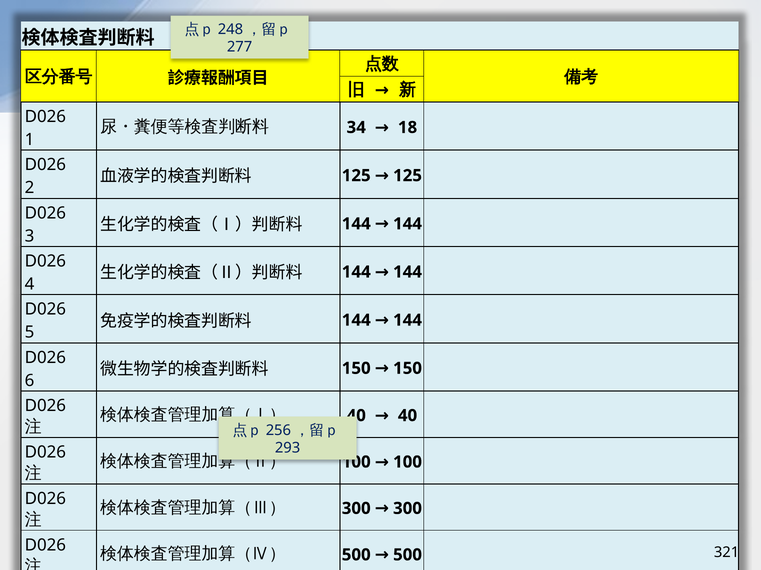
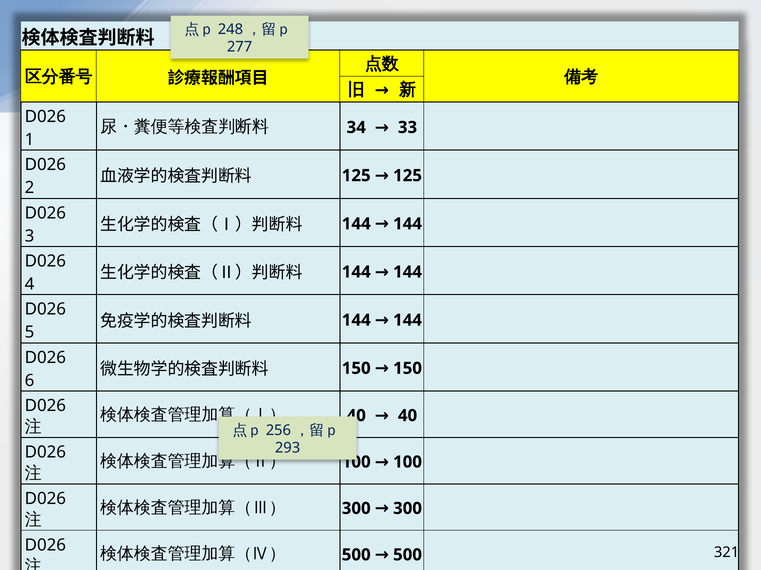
18: 18 -> 33 (408, 128)
